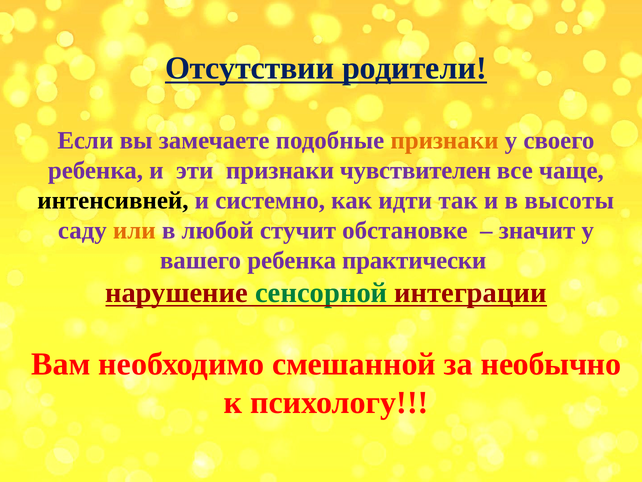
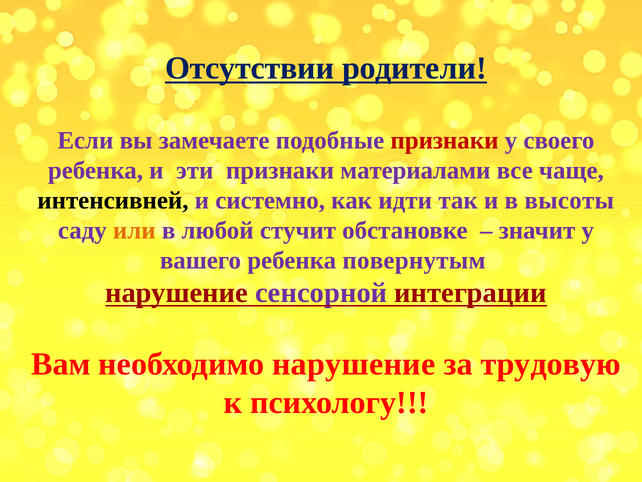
признаки colour: orange -> red (444, 140)
чувствителен: чувствителен -> материалами (415, 170)
практически: практически -> повернутым (414, 260)
сенсорной colour: green -> purple (321, 293)
необходимо смешанной: смешанной -> нарушение (354, 364)
необычно: необычно -> трудовую (551, 364)
